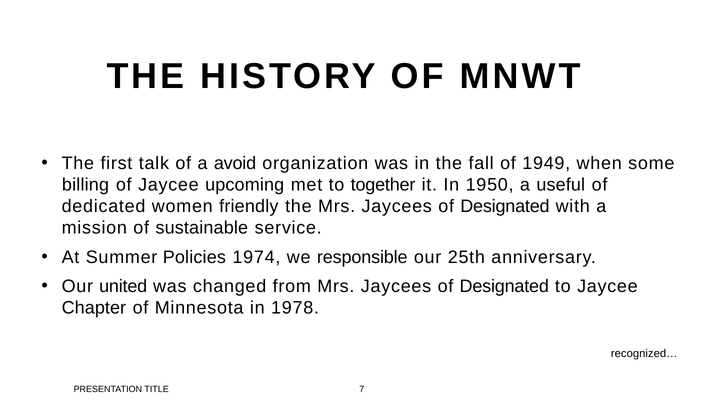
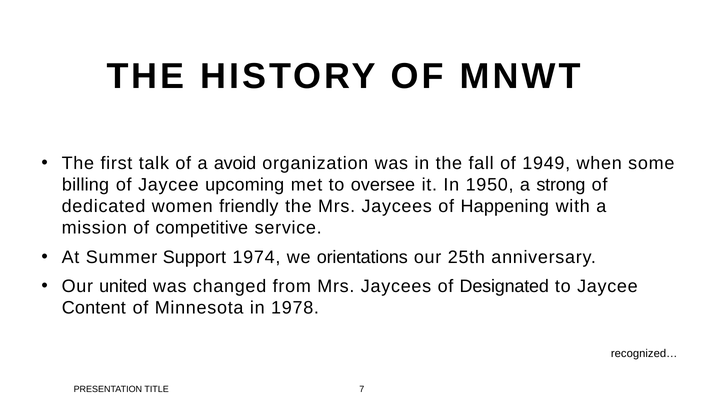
together: together -> oversee (383, 185)
useful: useful -> strong (561, 185)
Designated: Designated -> Happening (505, 206)
sustainable: sustainable -> competitive (202, 228)
Policies: Policies -> Support (194, 257)
responsible: responsible -> orientations (362, 257)
Chapter: Chapter -> Content (94, 307)
